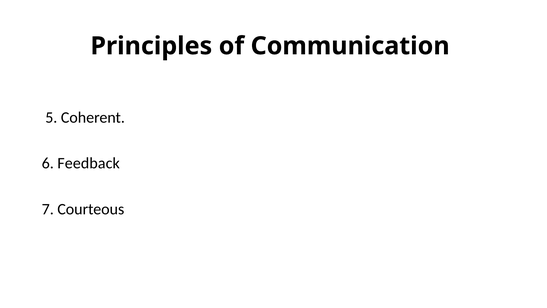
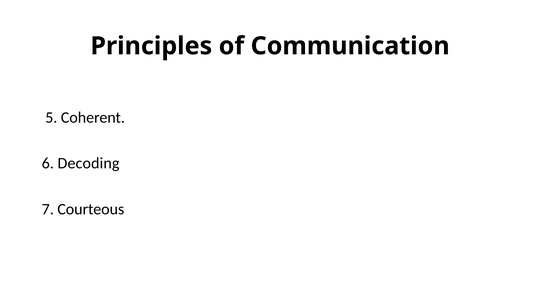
Feedback: Feedback -> Decoding (89, 163)
